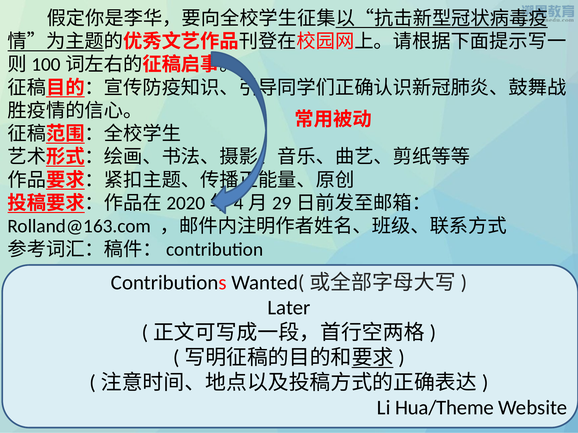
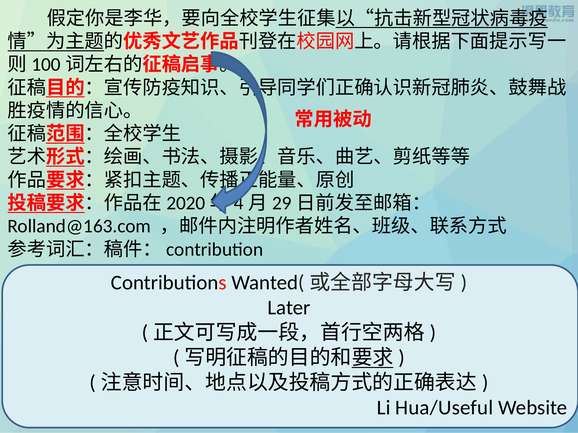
Hua/Theme: Hua/Theme -> Hua/Useful (444, 408)
